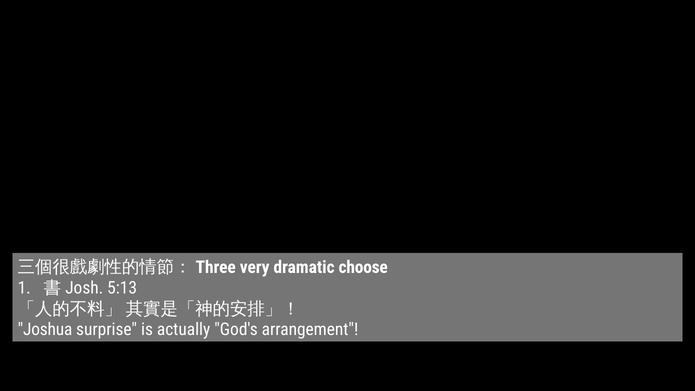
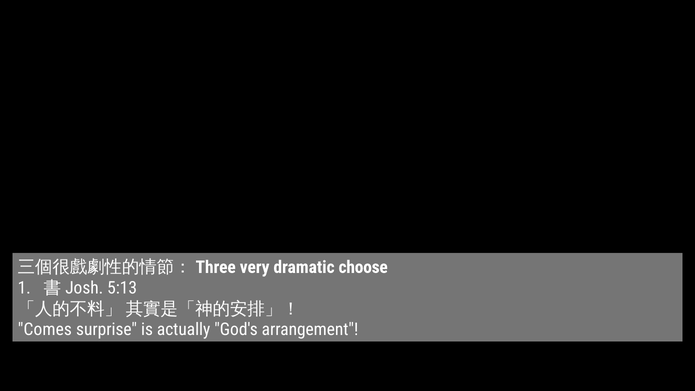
Joshua: Joshua -> Comes (45, 330)
